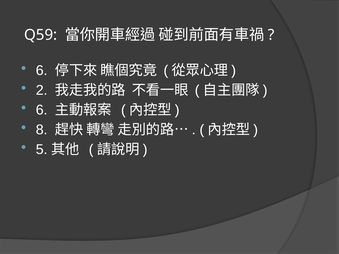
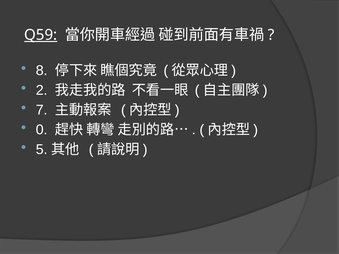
Q59 underline: none -> present (41, 35)
6: 6 -> 8 (42, 70)
6: 6 -> 7 (42, 110)
8: 8 -> 0 (42, 130)
